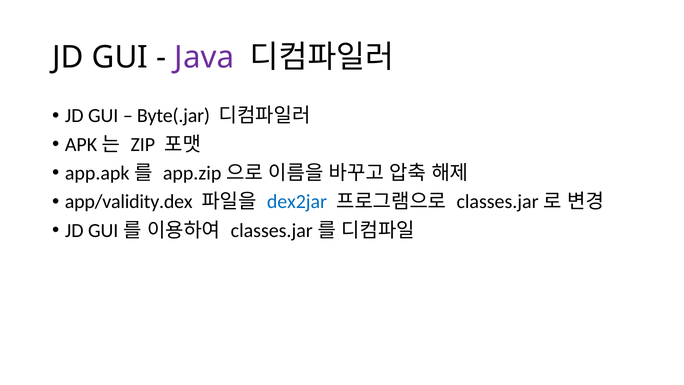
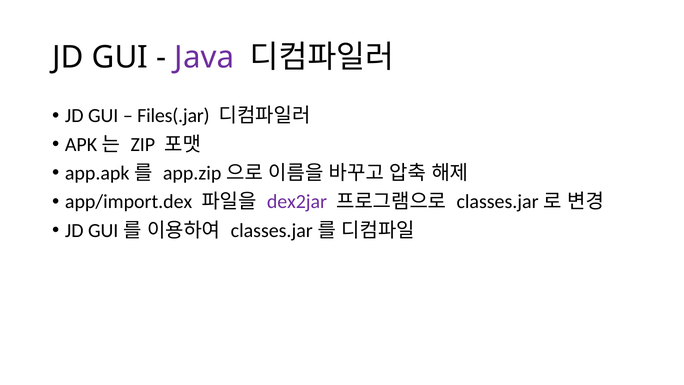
Byte(.jar: Byte(.jar -> Files(.jar (173, 116)
app/validity.dex: app/validity.dex -> app/import.dex (129, 202)
dex2jar colour: blue -> purple (297, 202)
